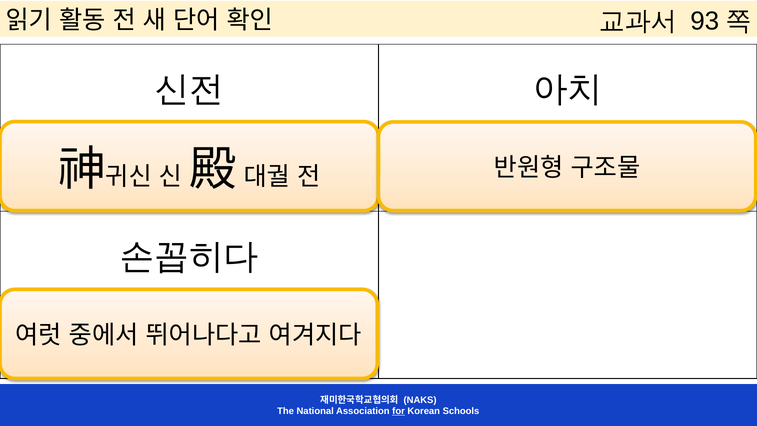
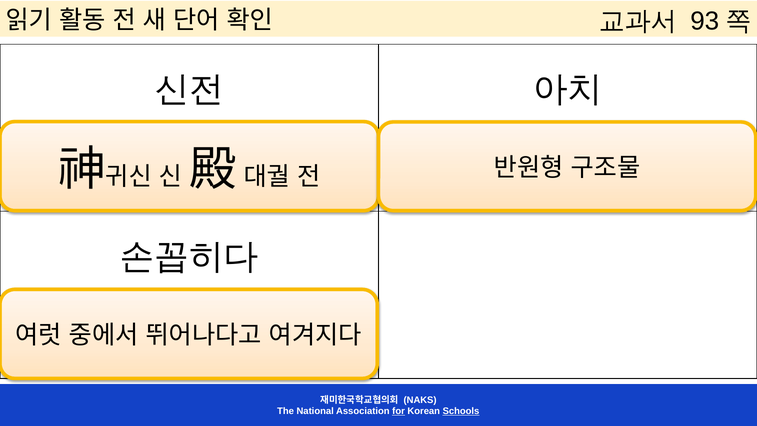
Schools underline: none -> present (461, 411)
